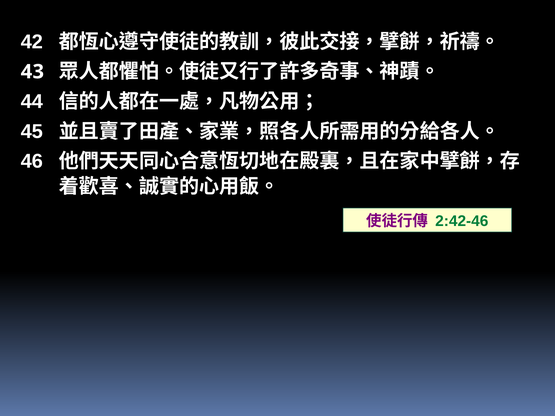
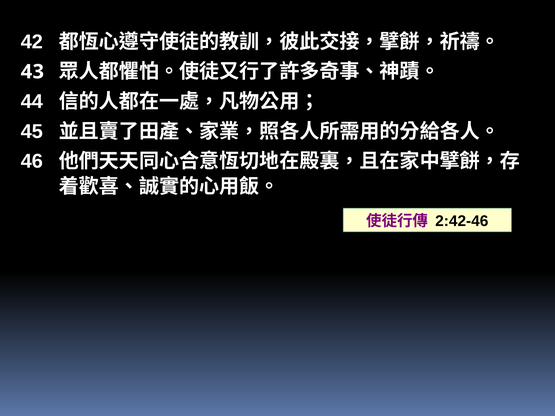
2:42-46 colour: green -> black (462, 221)
